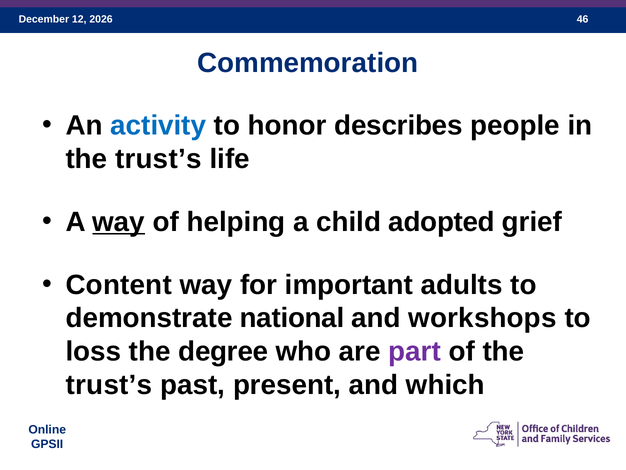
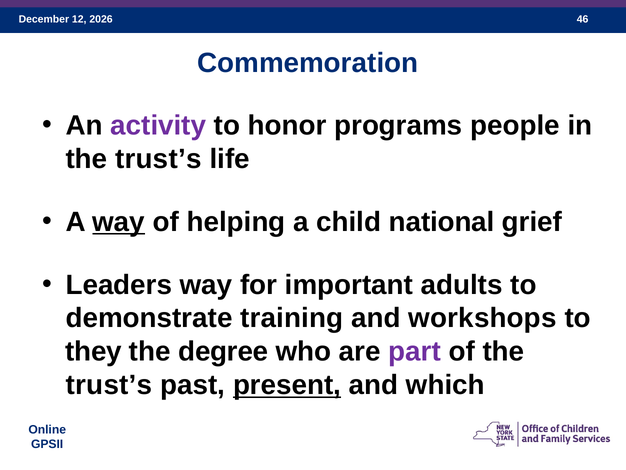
activity colour: blue -> purple (158, 125)
describes: describes -> programs (398, 125)
adopted: adopted -> national (442, 222)
Content: Content -> Leaders (119, 285)
national: national -> training (292, 318)
loss: loss -> they (94, 351)
present underline: none -> present (287, 385)
